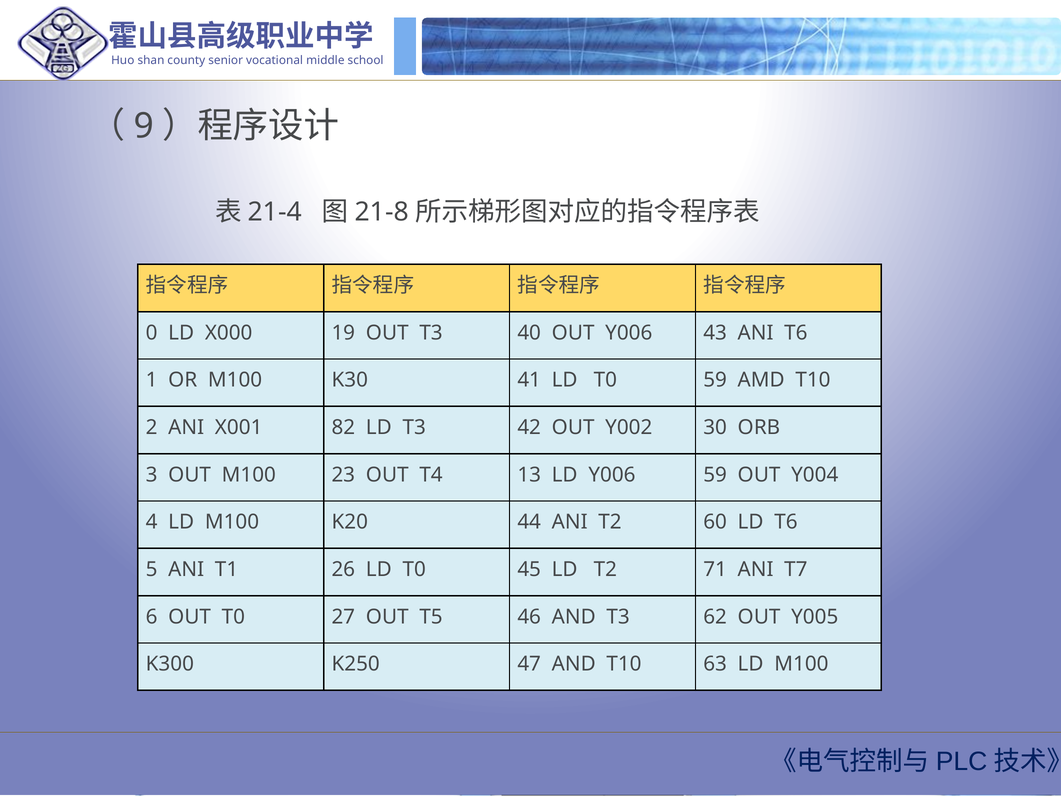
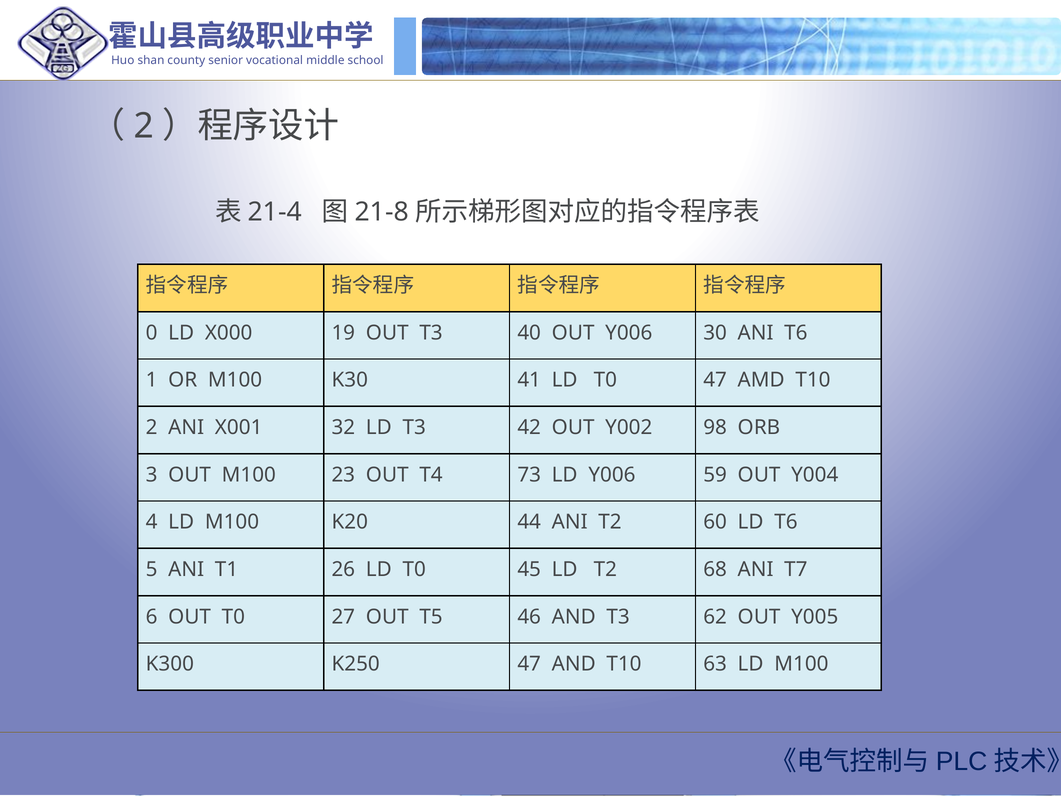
9: 9 -> 2 (144, 126)
43: 43 -> 30 (715, 333)
T0 59: 59 -> 47 (715, 380)
82: 82 -> 32 (343, 427)
30: 30 -> 98 (715, 427)
13: 13 -> 73 (529, 475)
71: 71 -> 68 (715, 569)
